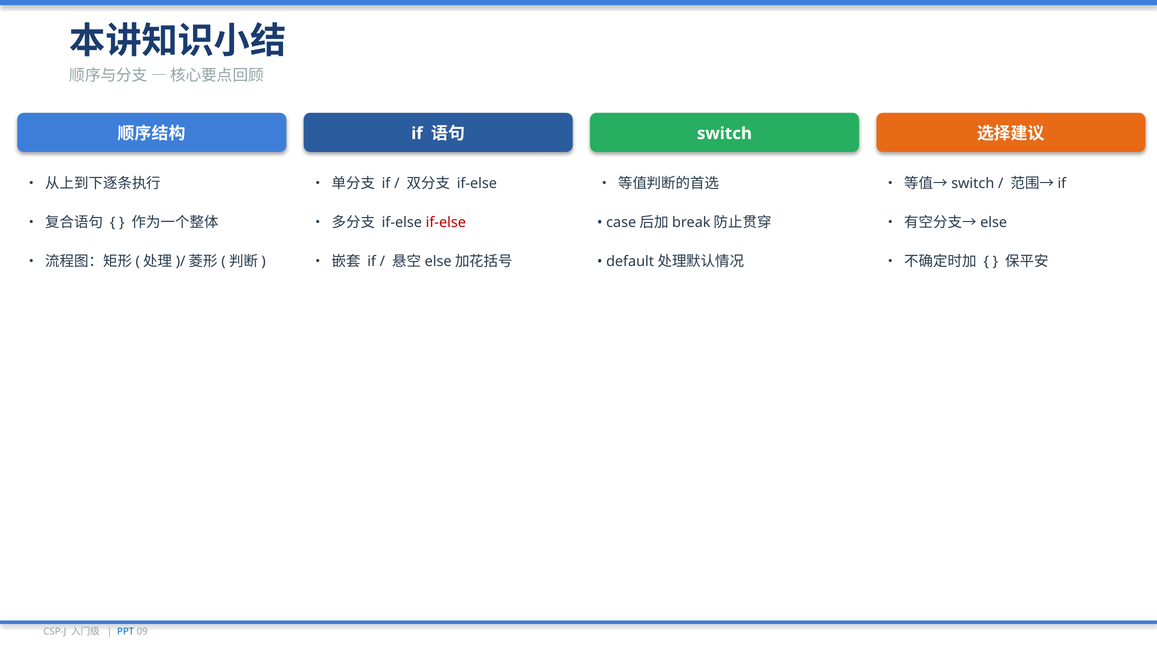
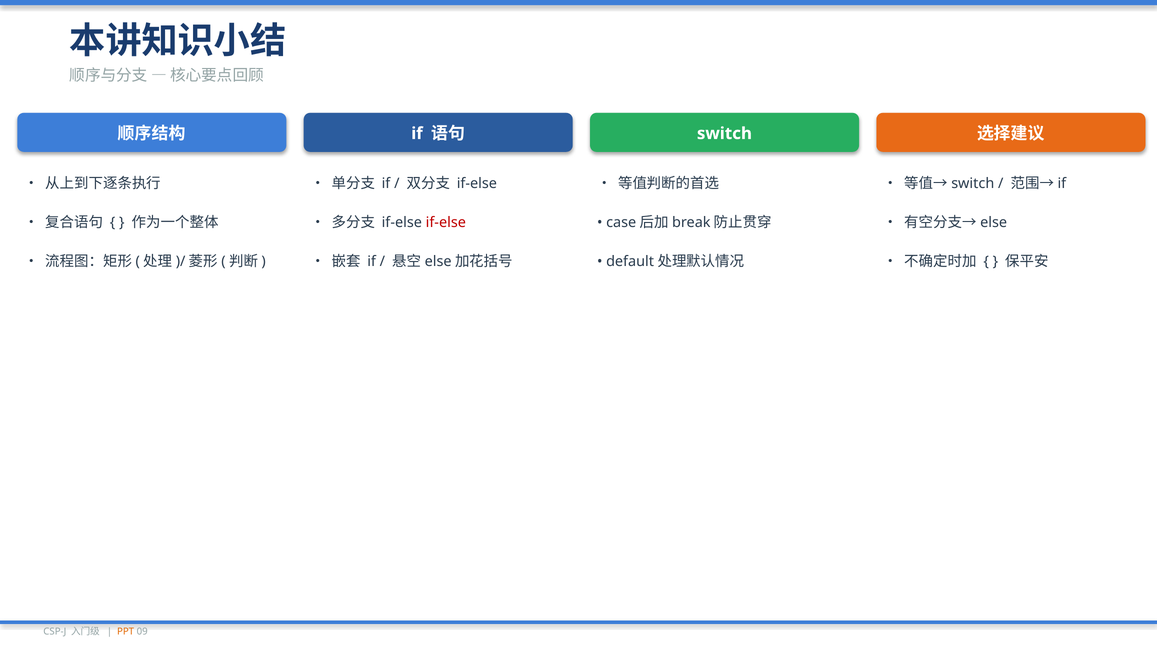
PPT colour: blue -> orange (126, 631)
